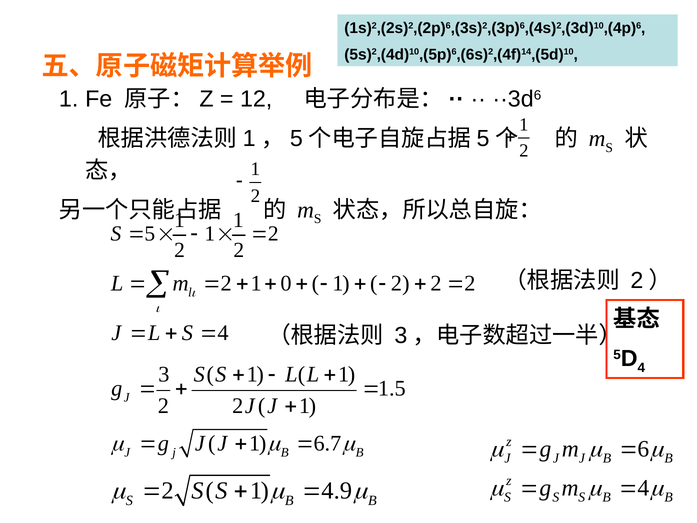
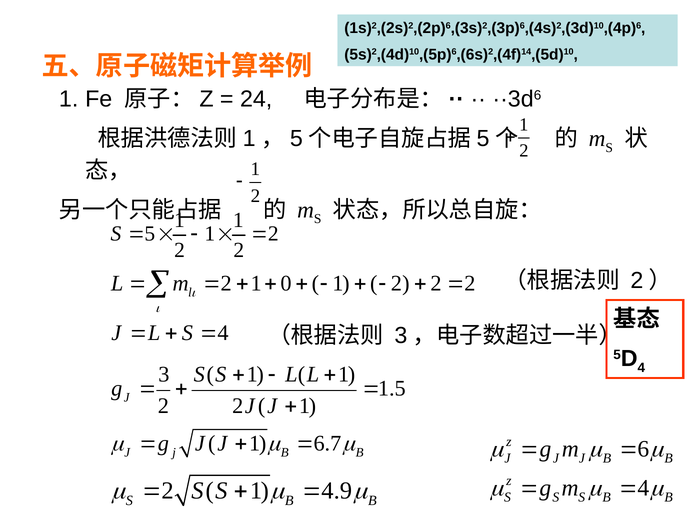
12: 12 -> 24 (256, 99)
